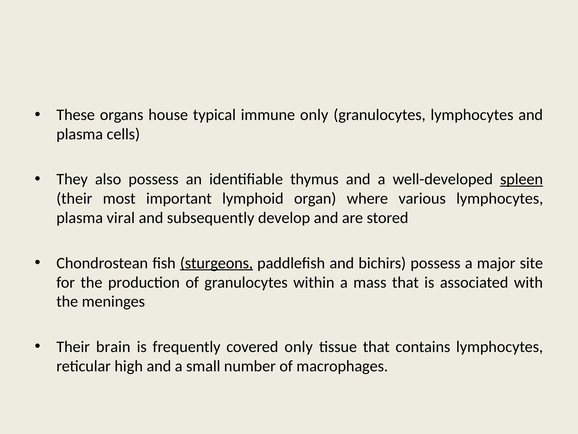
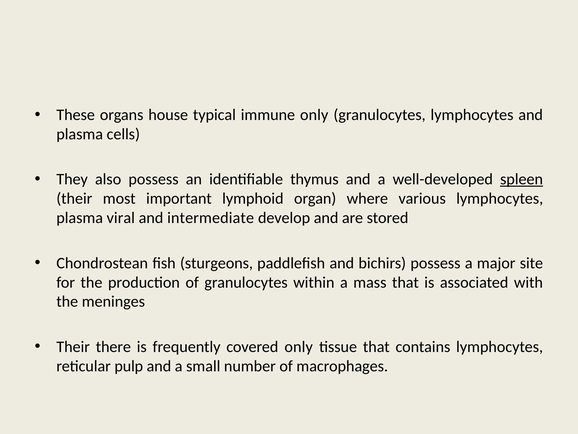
subsequently: subsequently -> intermediate (211, 218)
sturgeons underline: present -> none (216, 263)
brain: brain -> there (113, 346)
high: high -> pulp (129, 366)
